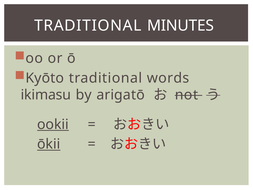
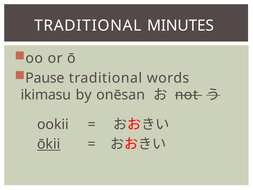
Kyōto: Kyōto -> Pause (45, 78)
arigatō: arigatō -> onēsan (121, 95)
ookii underline: present -> none (53, 124)
